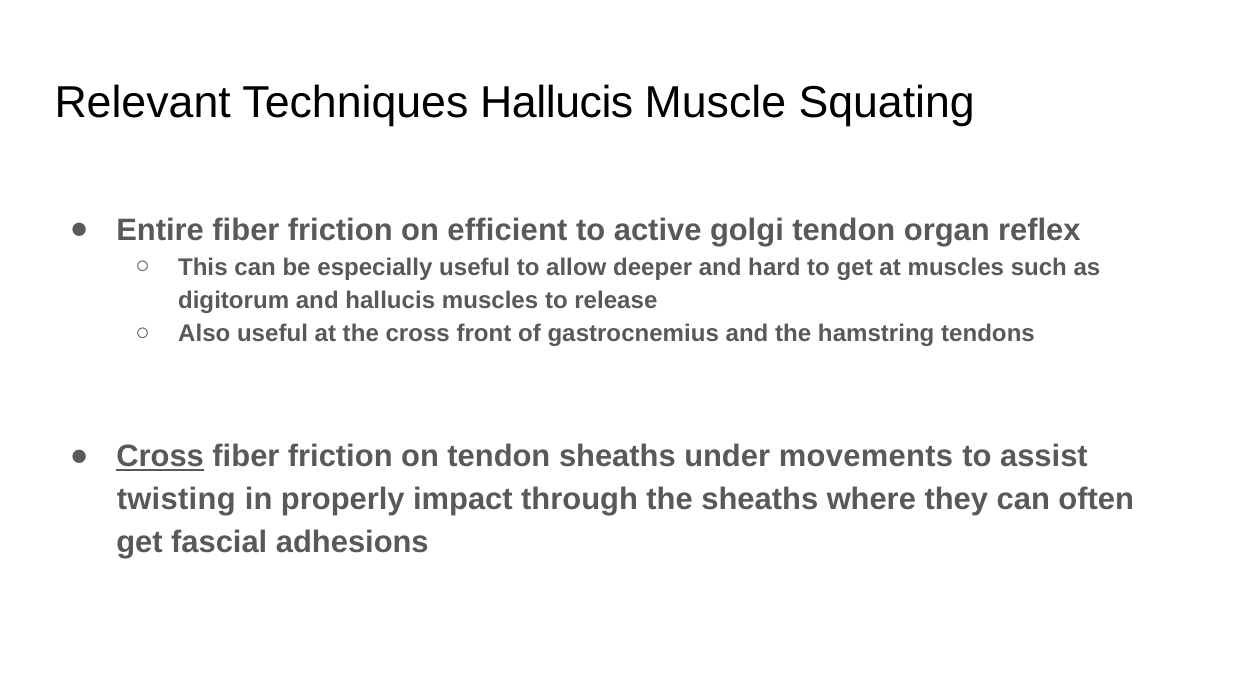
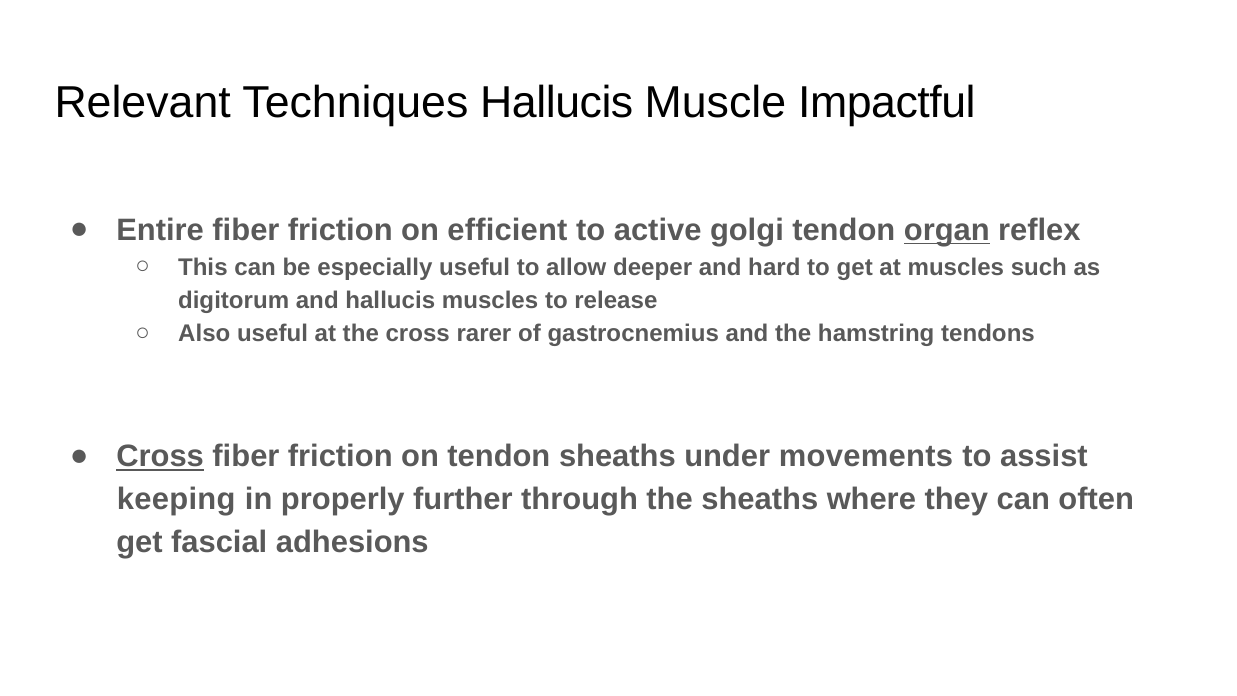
Squating: Squating -> Impactful (887, 102)
organ underline: none -> present (947, 230)
front: front -> rarer (484, 334)
twisting: twisting -> keeping (176, 499)
impact: impact -> further (463, 499)
